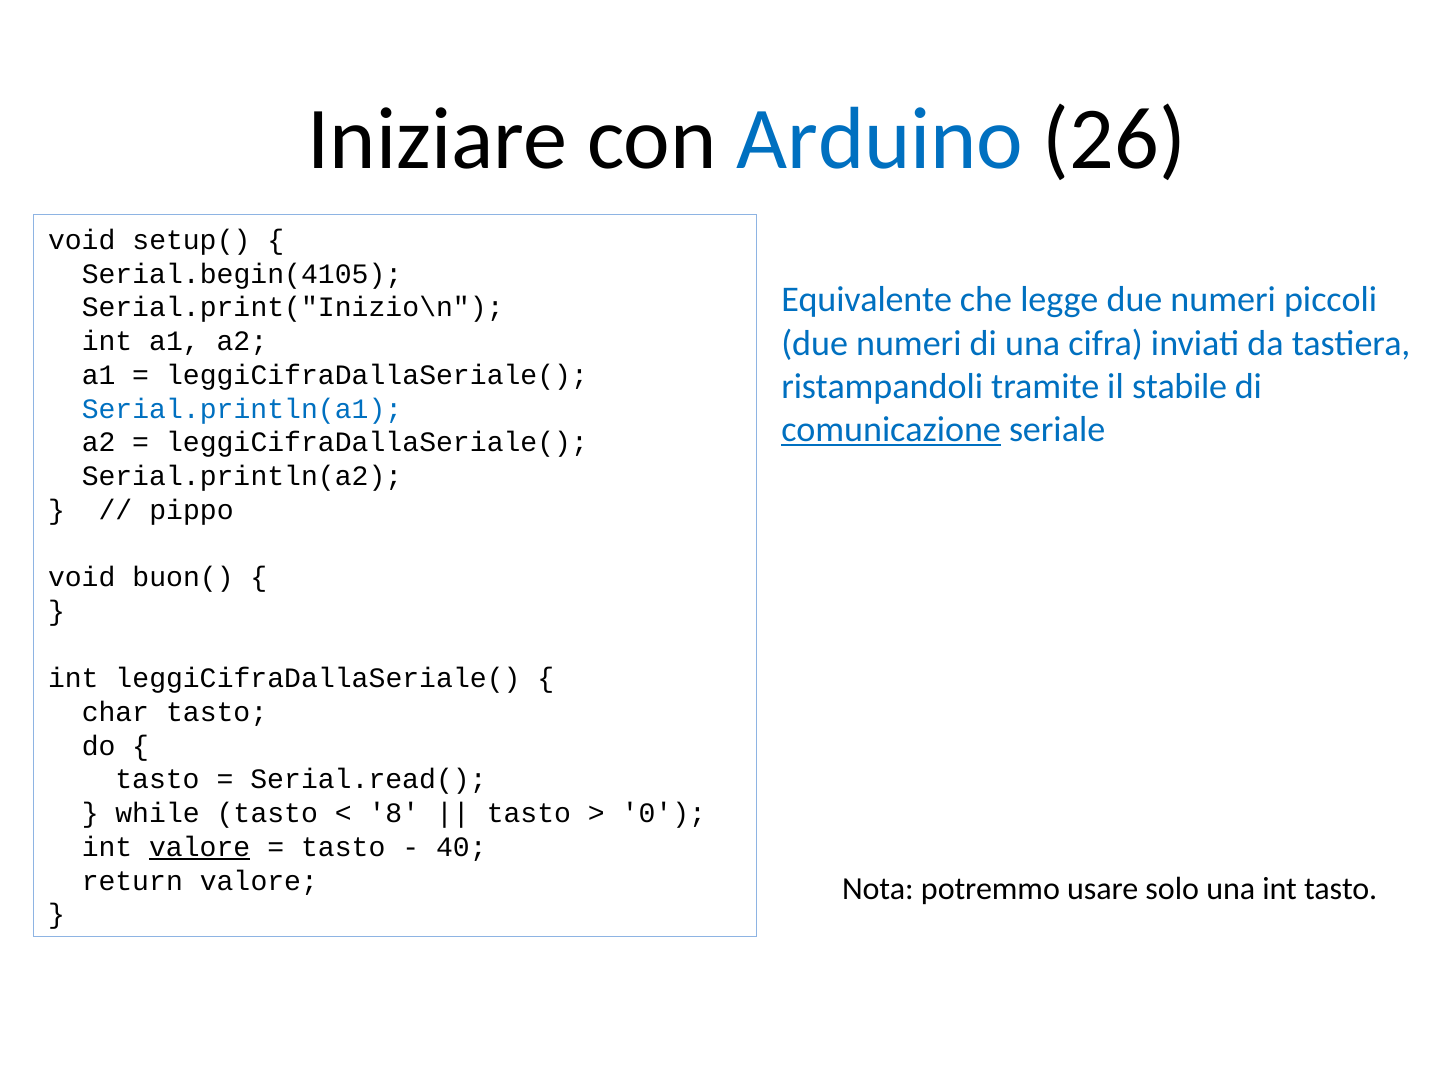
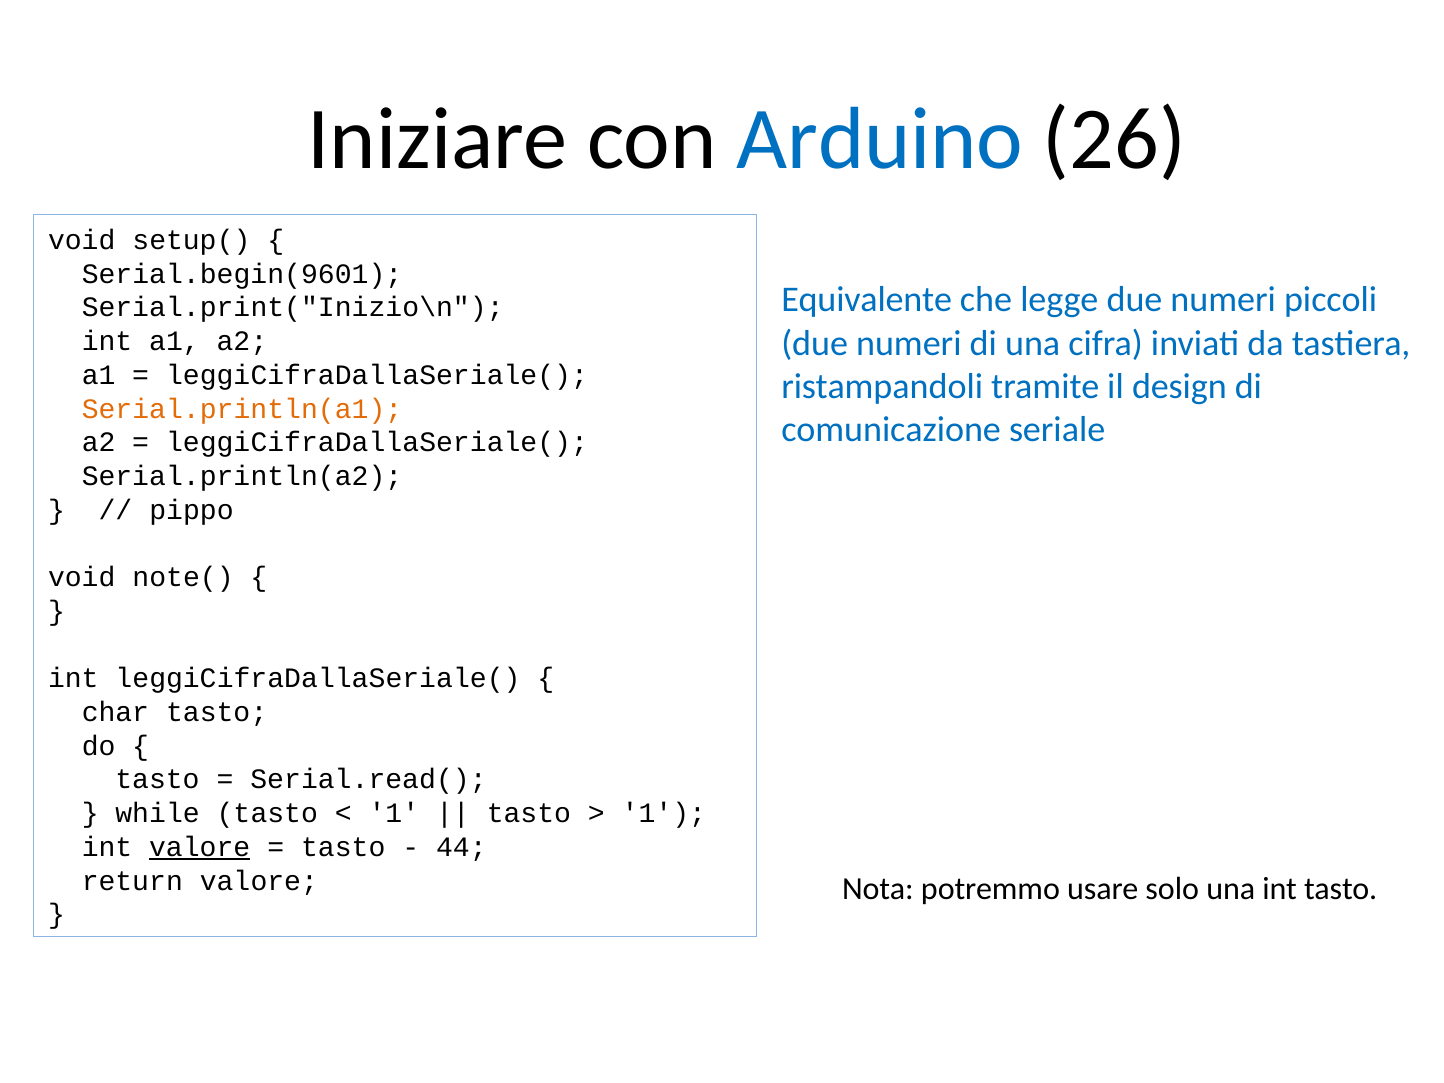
Serial.begin(4105: Serial.begin(4105 -> Serial.begin(9601 (242, 274)
stabile: stabile -> design (1179, 386)
Serial.println(a1 colour: blue -> orange (242, 409)
comunicazione underline: present -> none (891, 430)
buon(: buon( -> note( (183, 577)
8: 8 -> 1 (394, 813)
0: 0 -> 1 (664, 813)
40: 40 -> 44 (461, 847)
